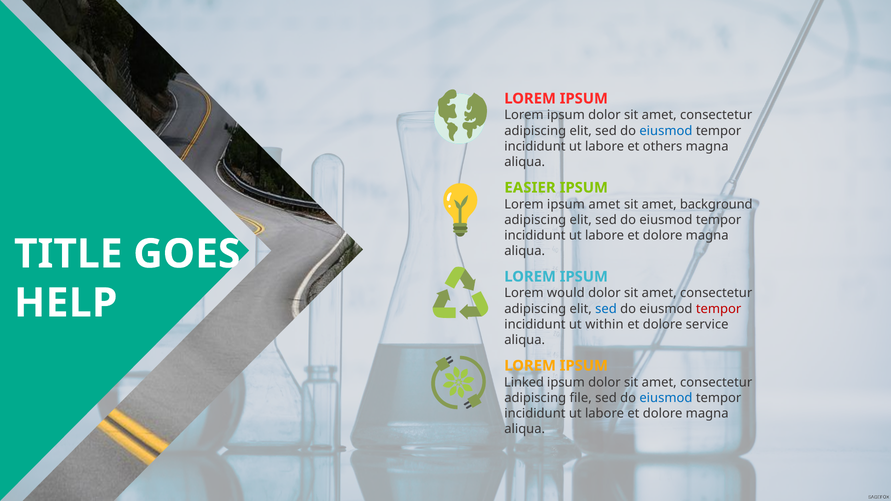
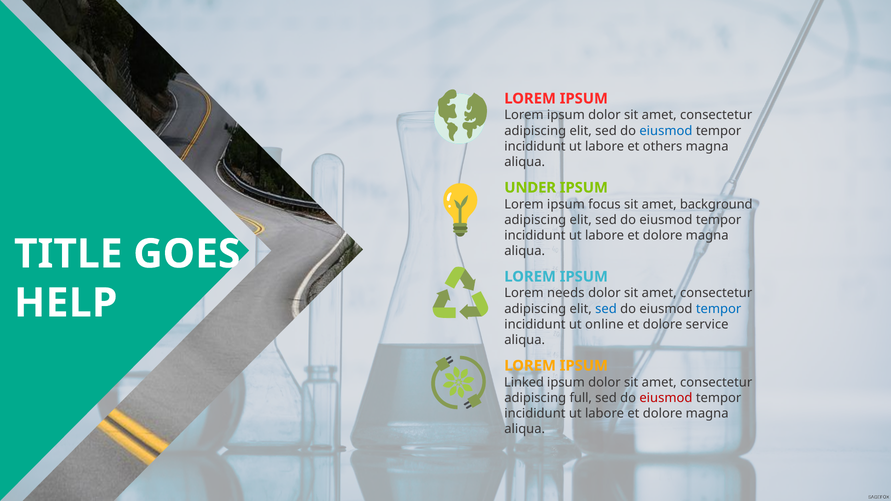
EASIER: EASIER -> UNDER (530, 188)
ipsum amet: amet -> focus (604, 204)
would: would -> needs (566, 293)
tempor colour: red -> blue (719, 309)
within: within -> online (604, 325)
file: file -> full (581, 398)
eiusmod colour: blue -> red (666, 398)
